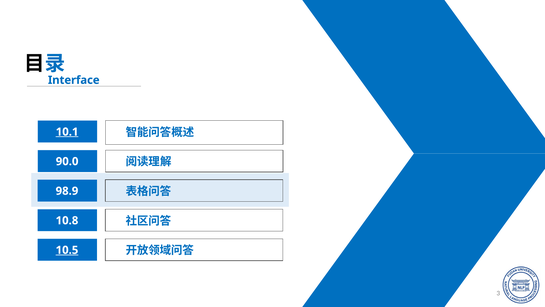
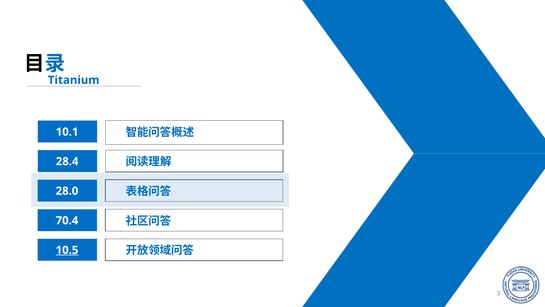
Interface: Interface -> Titanium (74, 80)
10.1 underline: present -> none (67, 132)
90.0: 90.0 -> 28.4 (67, 161)
98.9: 98.9 -> 28.0 (67, 191)
10.8: 10.8 -> 70.4 (67, 220)
